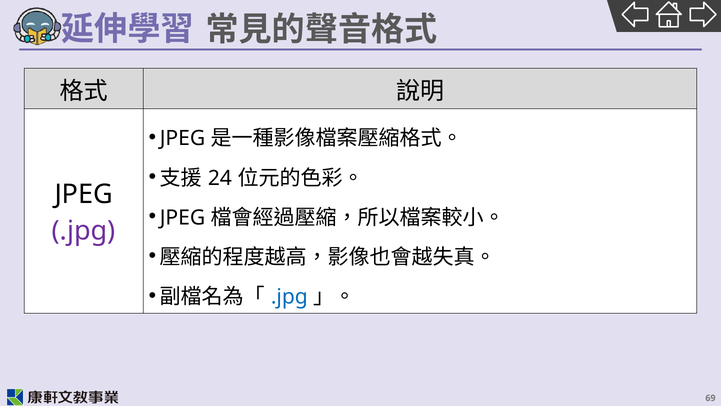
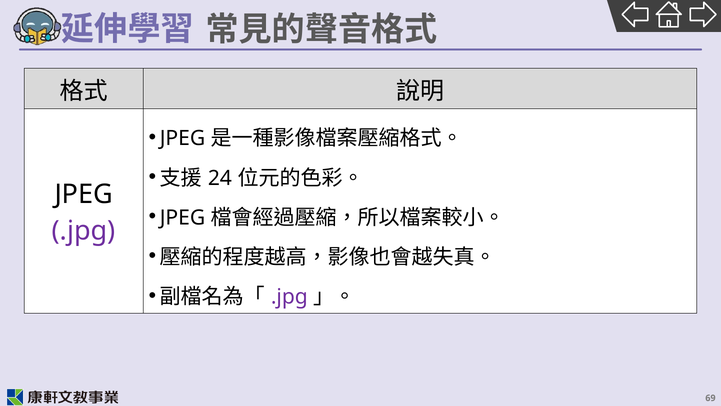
.jpg colour: blue -> purple (289, 297)
